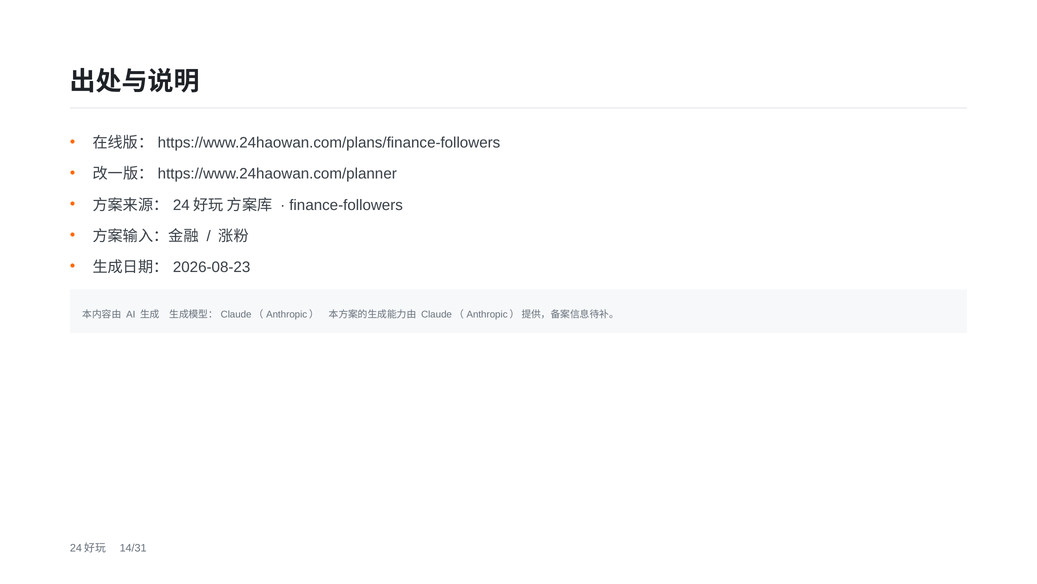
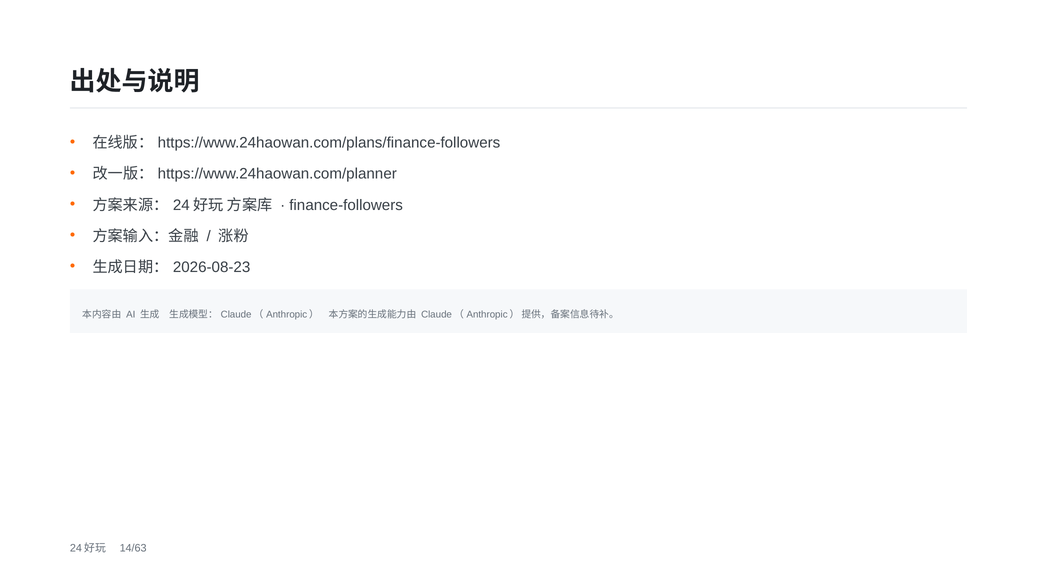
14/31: 14/31 -> 14/63 (133, 547)
